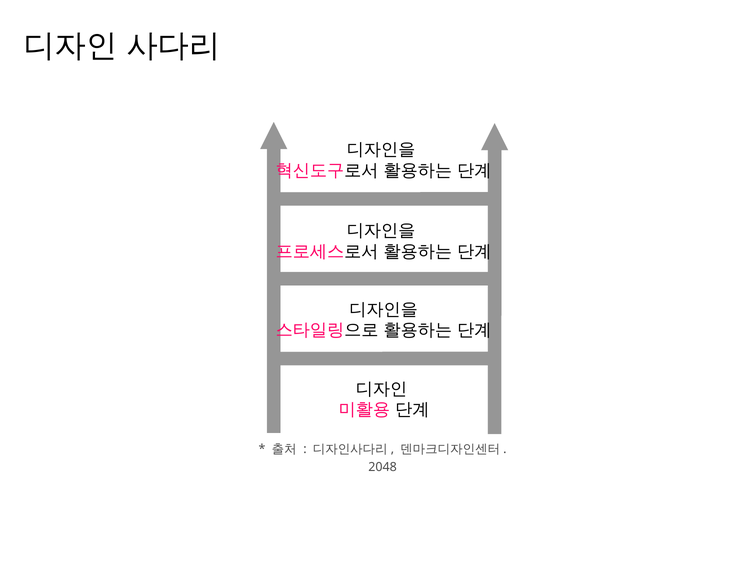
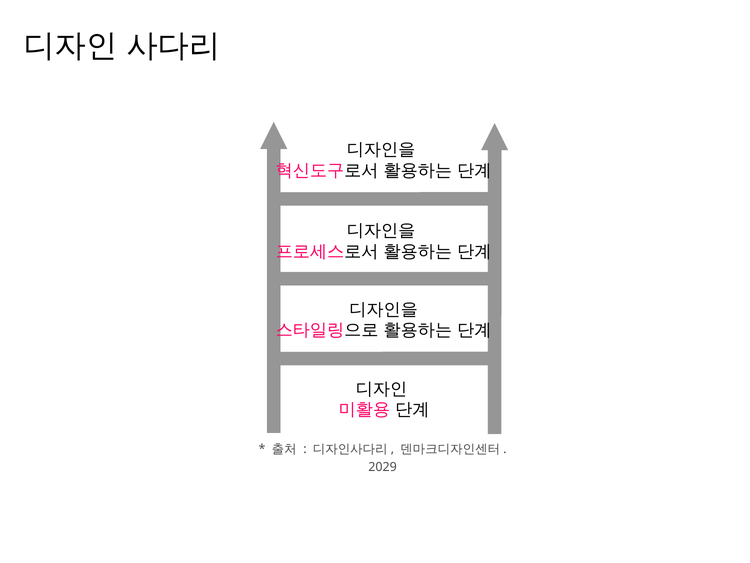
2048: 2048 -> 2029 (383, 467)
